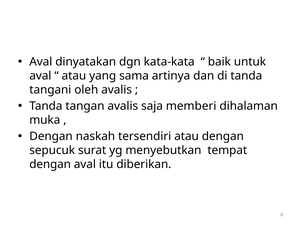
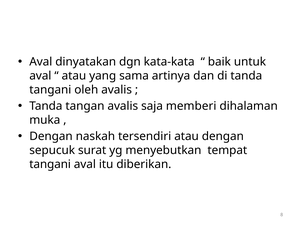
dengan: dengan -> tangani (50, 165)
